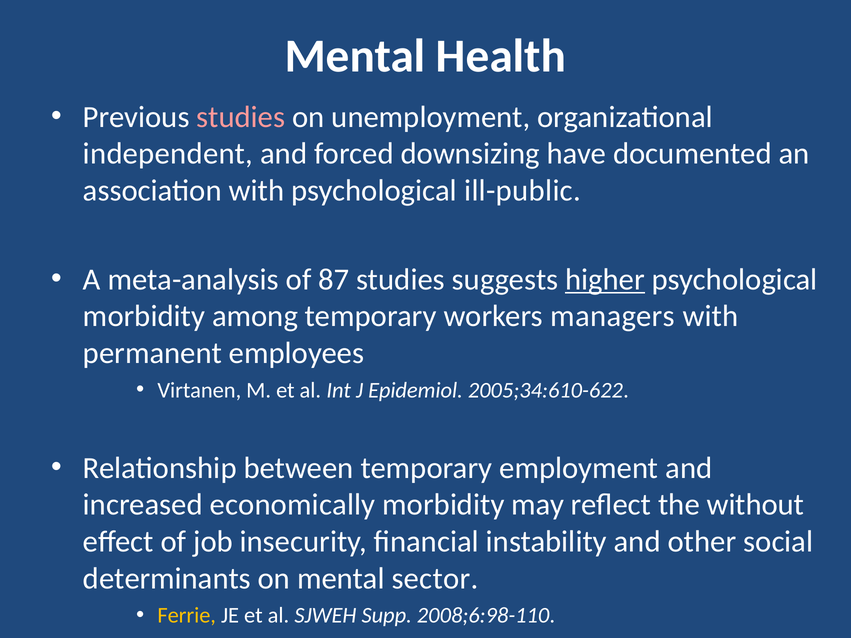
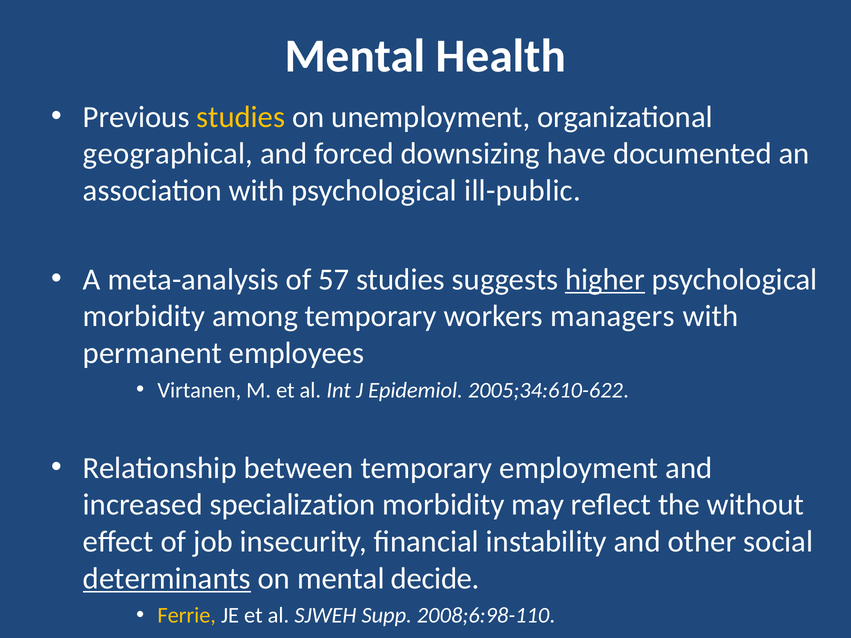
studies colour: pink -> yellow (241, 117)
independent: independent -> geographical (168, 154)
87: 87 -> 57 (334, 280)
economically: economically -> specialization (293, 505)
determinants underline: none -> present (167, 579)
sector: sector -> decide (435, 579)
